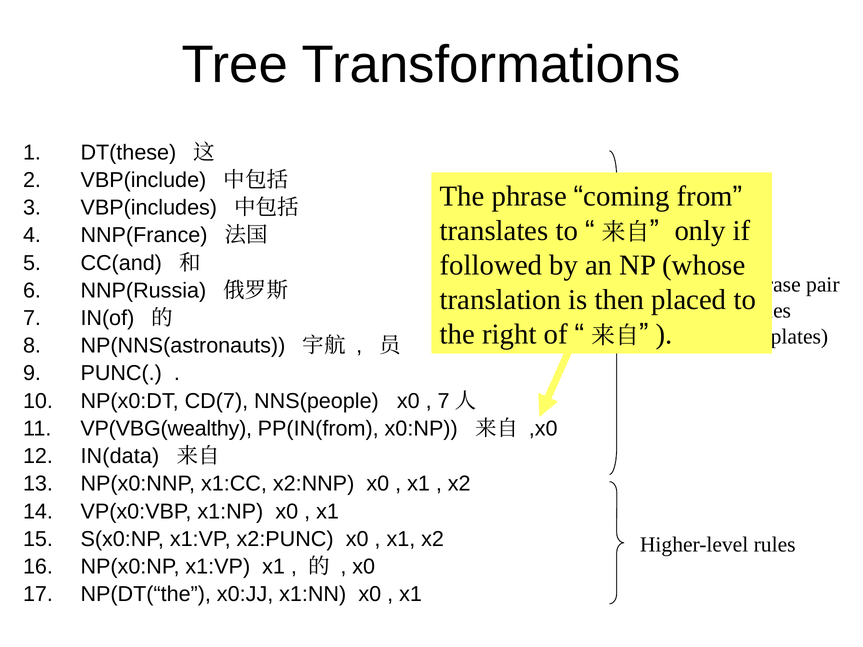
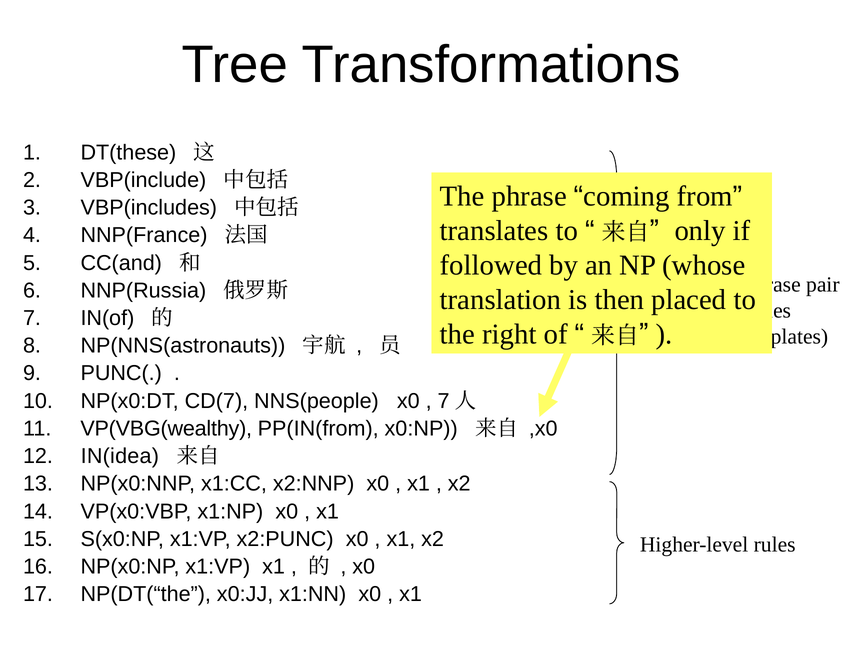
IN(data: IN(data -> IN(idea (120, 456)
